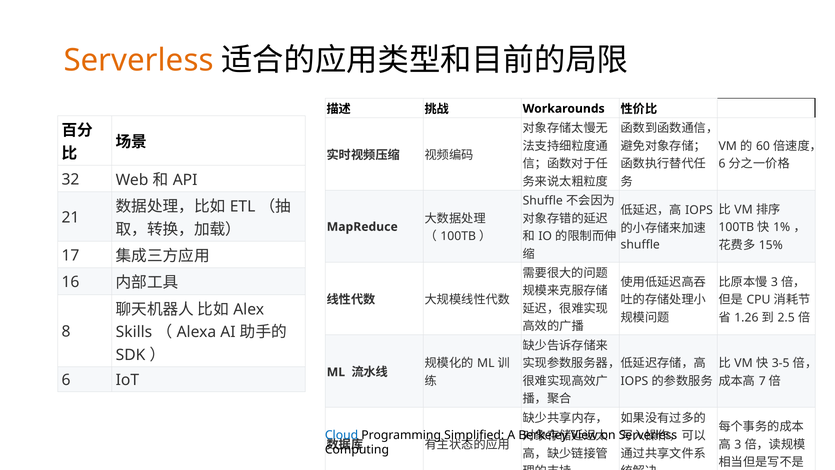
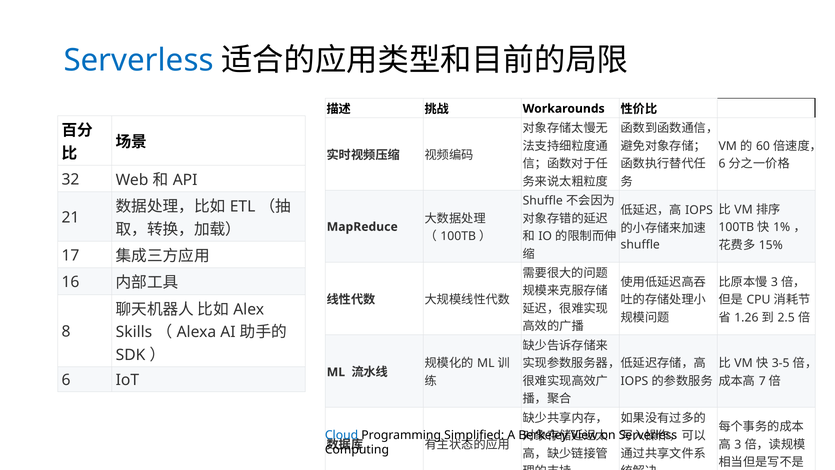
Serverless colour: orange -> blue (139, 61)
